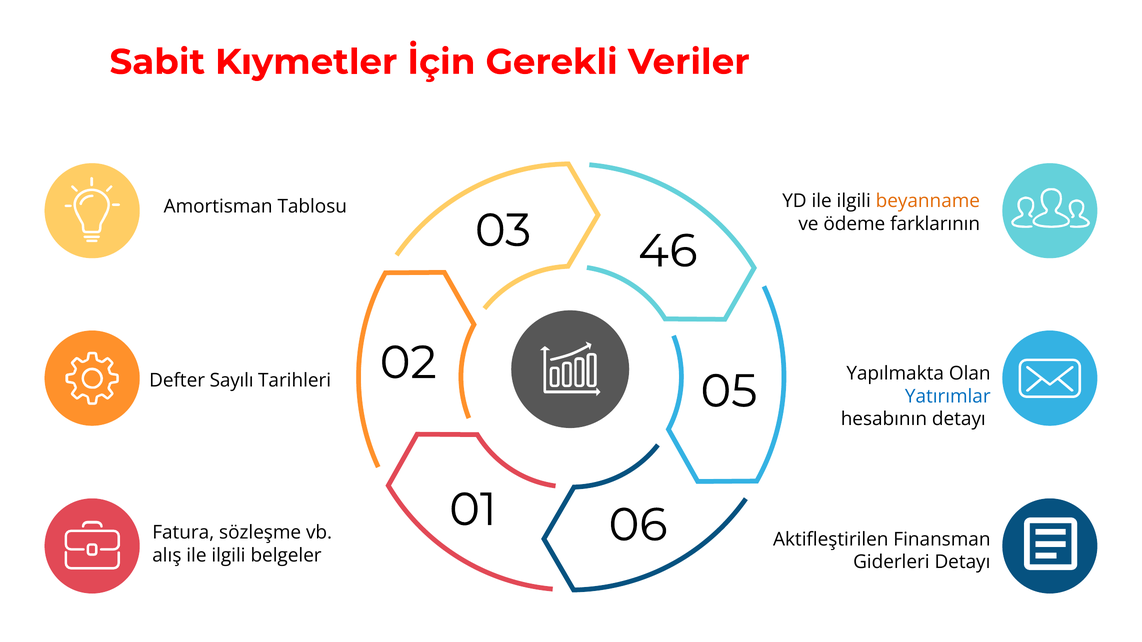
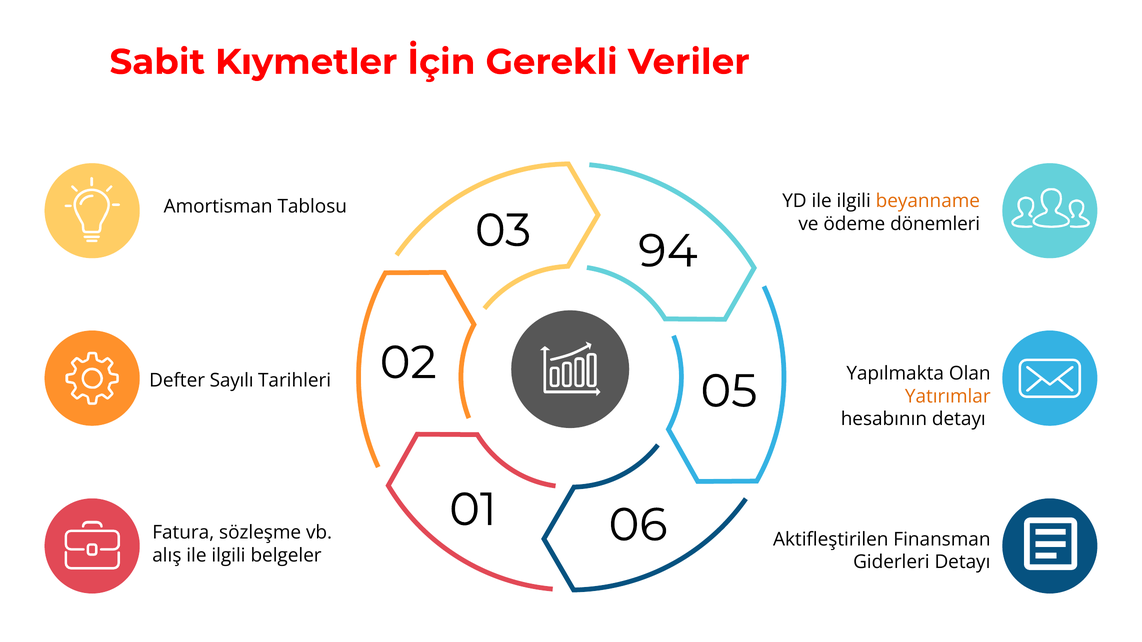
farklarının: farklarının -> dönemleri (935, 224)
46: 46 -> 94 (668, 251)
Yatırımlar colour: blue -> orange (948, 397)
